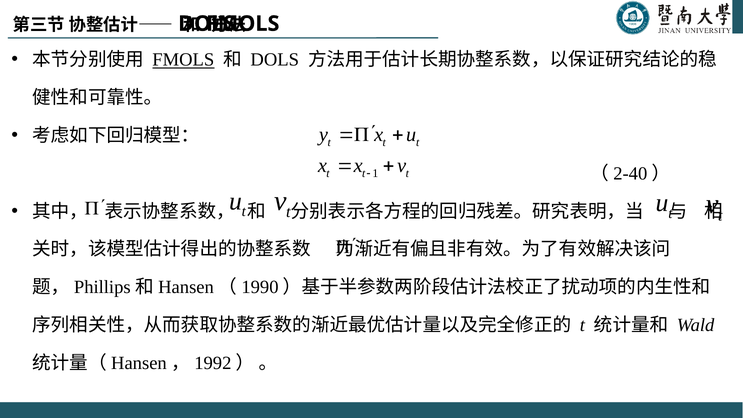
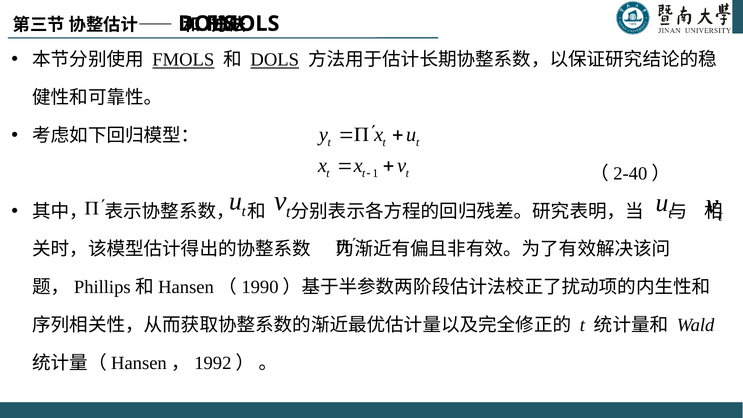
DOLS underline: none -> present (275, 60)
